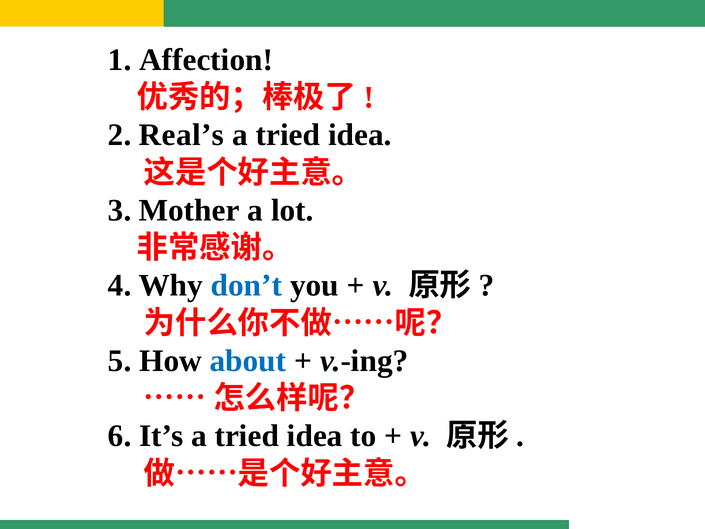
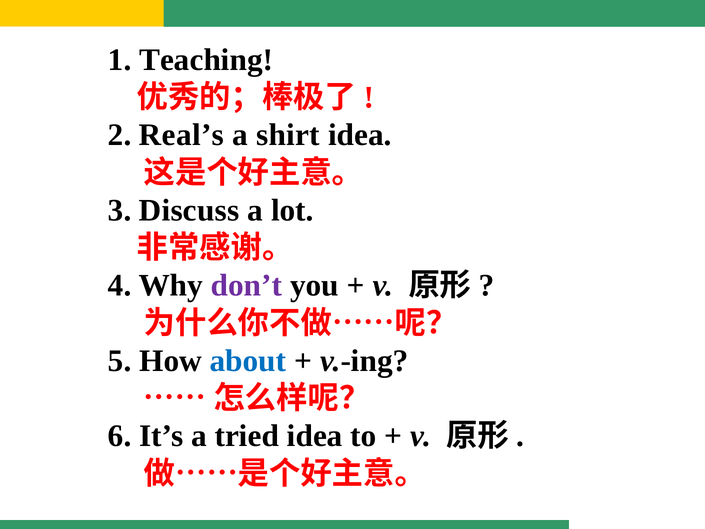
Affection: Affection -> Teaching (206, 60)
tried: tried -> shirt (288, 135)
Mother: Mother -> Discuss (189, 210)
don’t colour: blue -> purple (247, 286)
